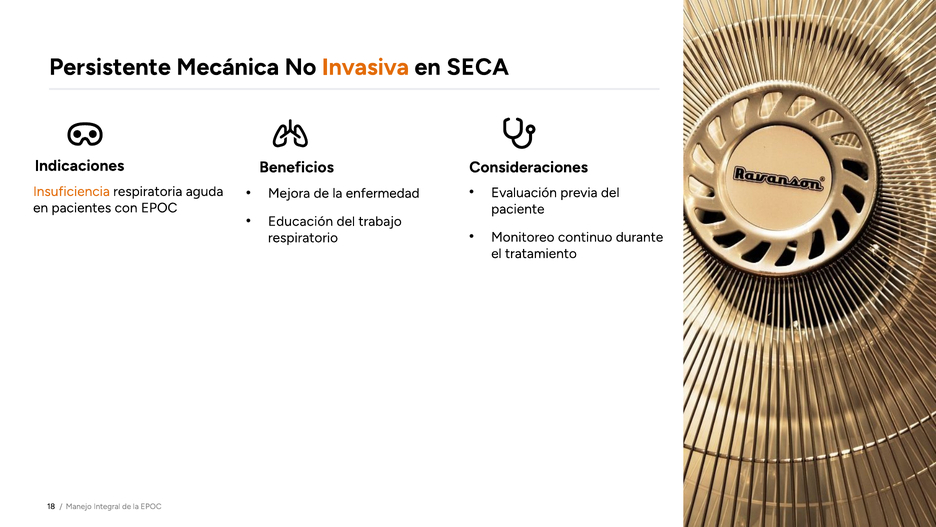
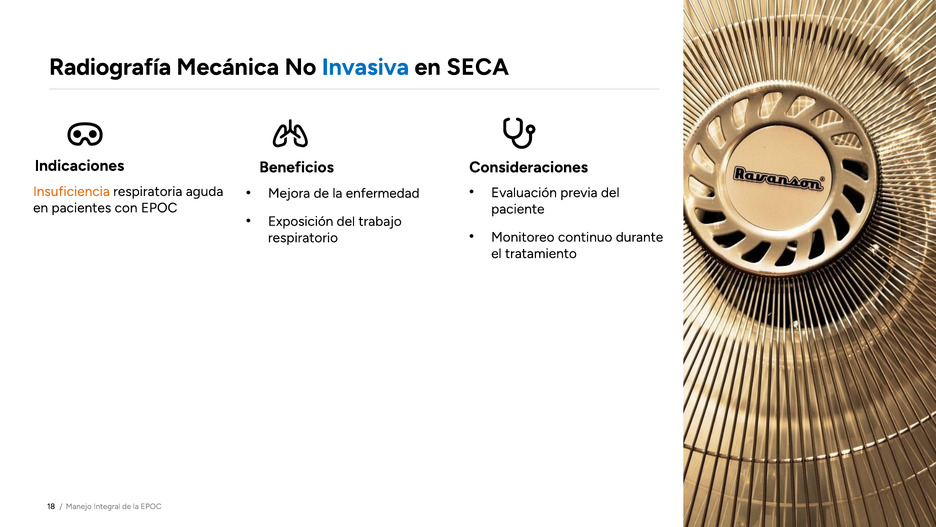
Persistente: Persistente -> Radiografía (110, 67)
Invasiva colour: orange -> blue (365, 67)
Educación: Educación -> Exposición (301, 221)
